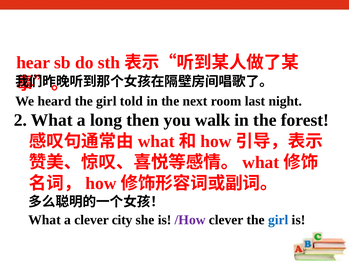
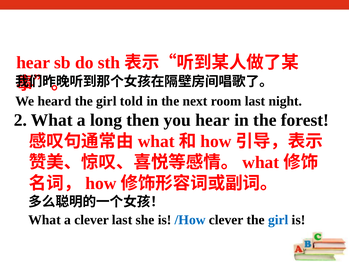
you walk: walk -> hear (212, 120)
clever city: city -> last (122, 220)
/How colour: purple -> blue (190, 220)
